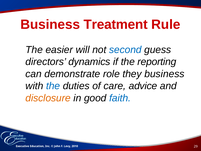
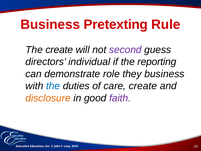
Treatment: Treatment -> Pretexting (116, 24)
The easier: easier -> create (59, 50)
second colour: blue -> purple (125, 50)
dynamics: dynamics -> individual (89, 62)
care advice: advice -> create (143, 86)
faith colour: blue -> purple (120, 98)
